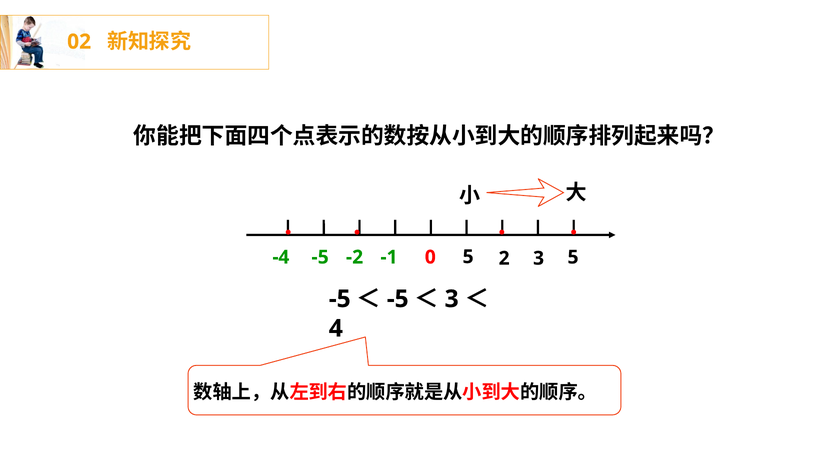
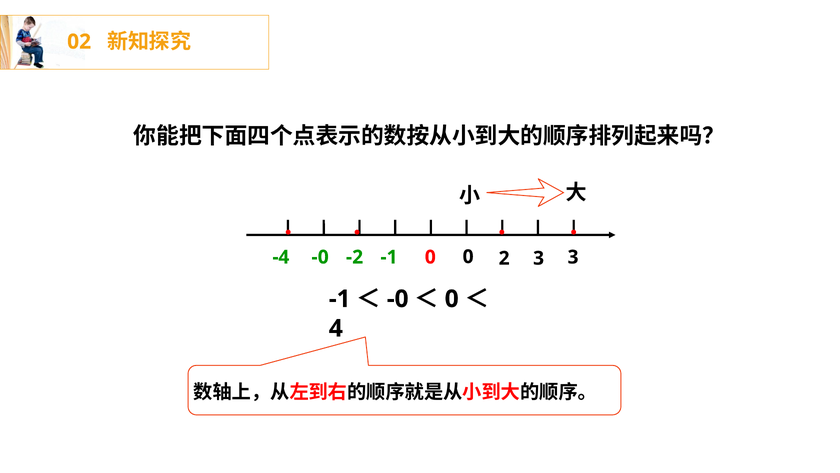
-5: -5 -> -0 (320, 257)
0 5: 5 -> 0 (468, 256)
3 5: 5 -> 3 (573, 257)
-5: -5 -> -1 (340, 299)
-5: -5 -> -0 (398, 299)
3: 3 -> 0 (452, 299)
